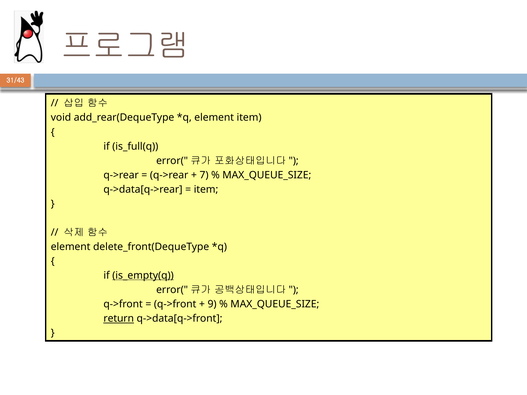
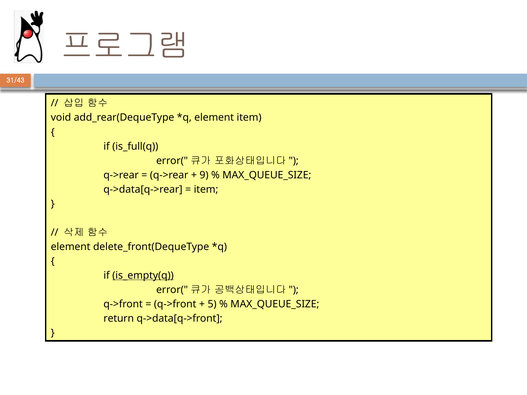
7: 7 -> 9 (204, 175)
9: 9 -> 5 (212, 304)
return underline: present -> none (119, 319)
